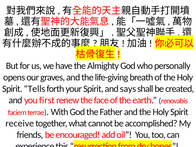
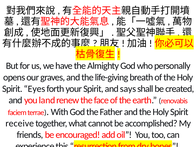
Tells: Tells -> Eyes (35, 89)
first: first -> land (47, 100)
